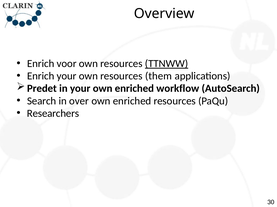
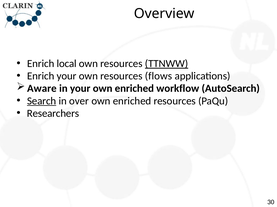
voor: voor -> local (67, 64)
them: them -> flows (159, 76)
Predet: Predet -> Aware (42, 89)
Search underline: none -> present (42, 101)
